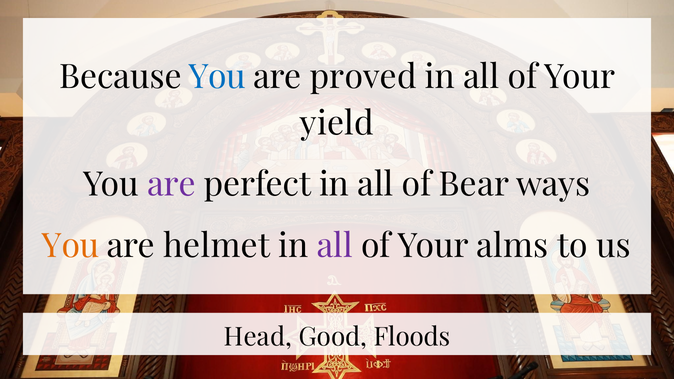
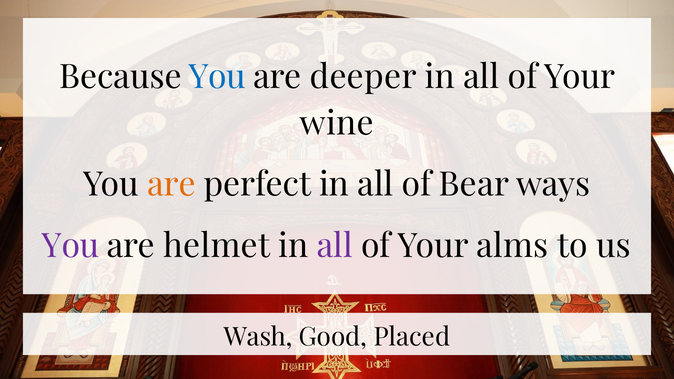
proved: proved -> deeper (363, 77)
yield: yield -> wine (337, 124)
are colour: purple -> orange (171, 185)
You colour: orange -> purple (71, 246)
Head: Head -> Wash (258, 337)
Floods: Floods -> Placed (412, 337)
